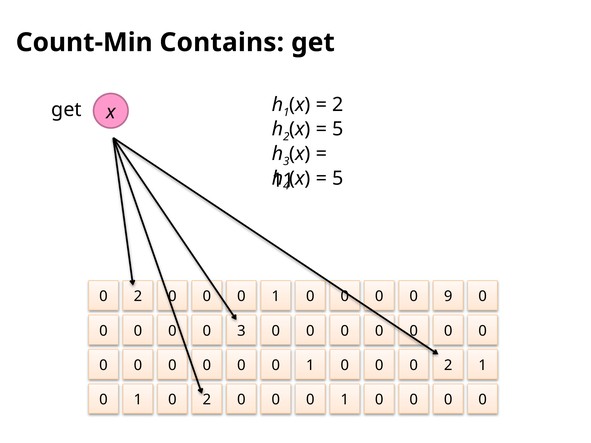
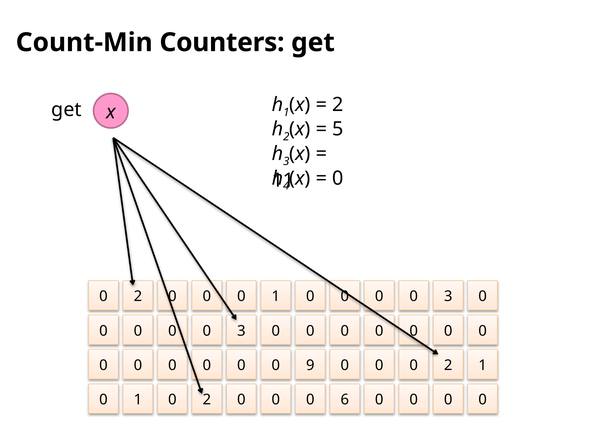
Contains: Contains -> Counters (222, 42)
5: 5 -> 0 (338, 178)
9: 9 -> 3 (448, 297)
1: 1 -> 9 (310, 365)
1: 1 -> 6 (345, 400)
